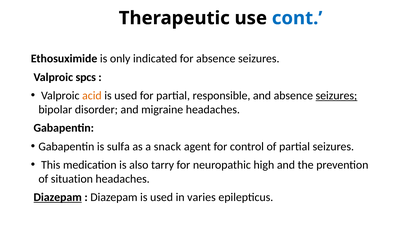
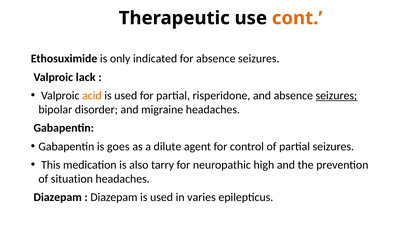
cont colour: blue -> orange (297, 18)
spcs: spcs -> lack (86, 77)
responsible: responsible -> risperidone (221, 95)
sulfa: sulfa -> goes (118, 146)
snack: snack -> dilute (167, 146)
Diazepam underline: present -> none (58, 197)
